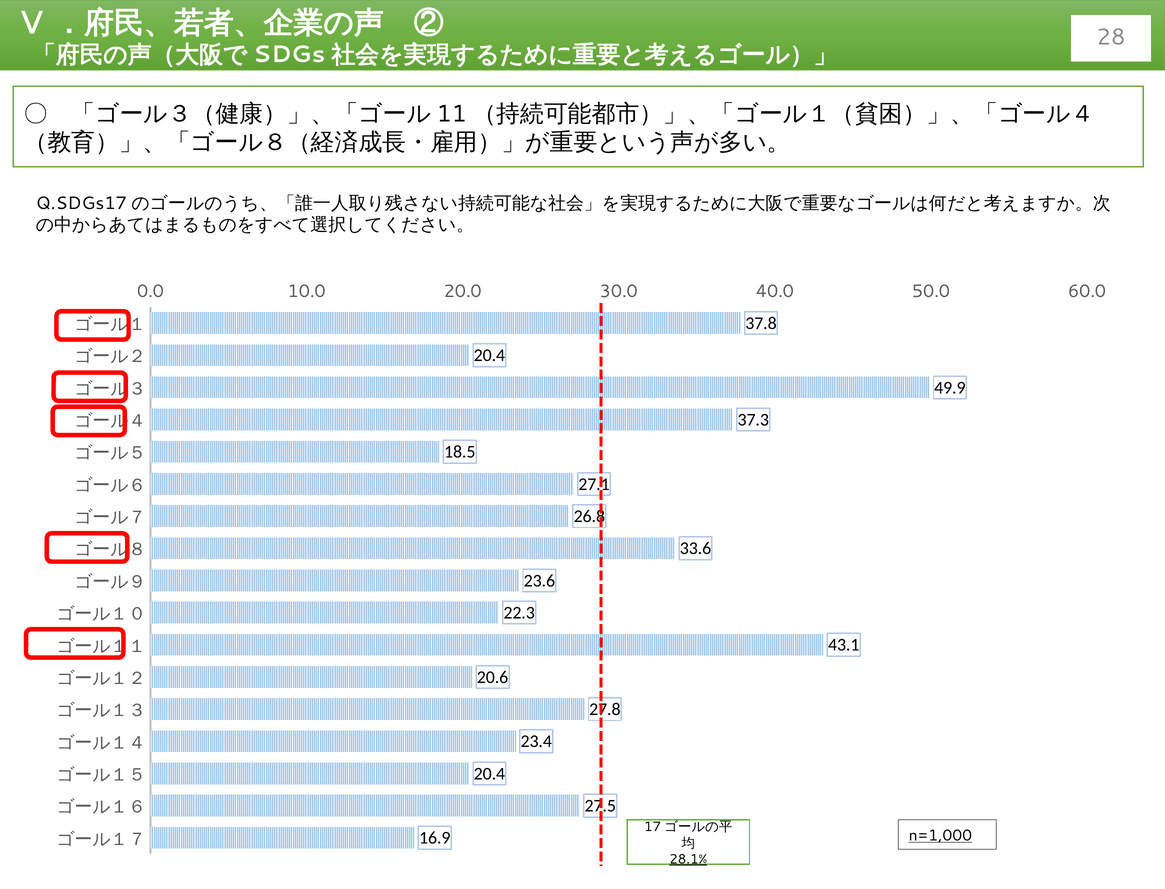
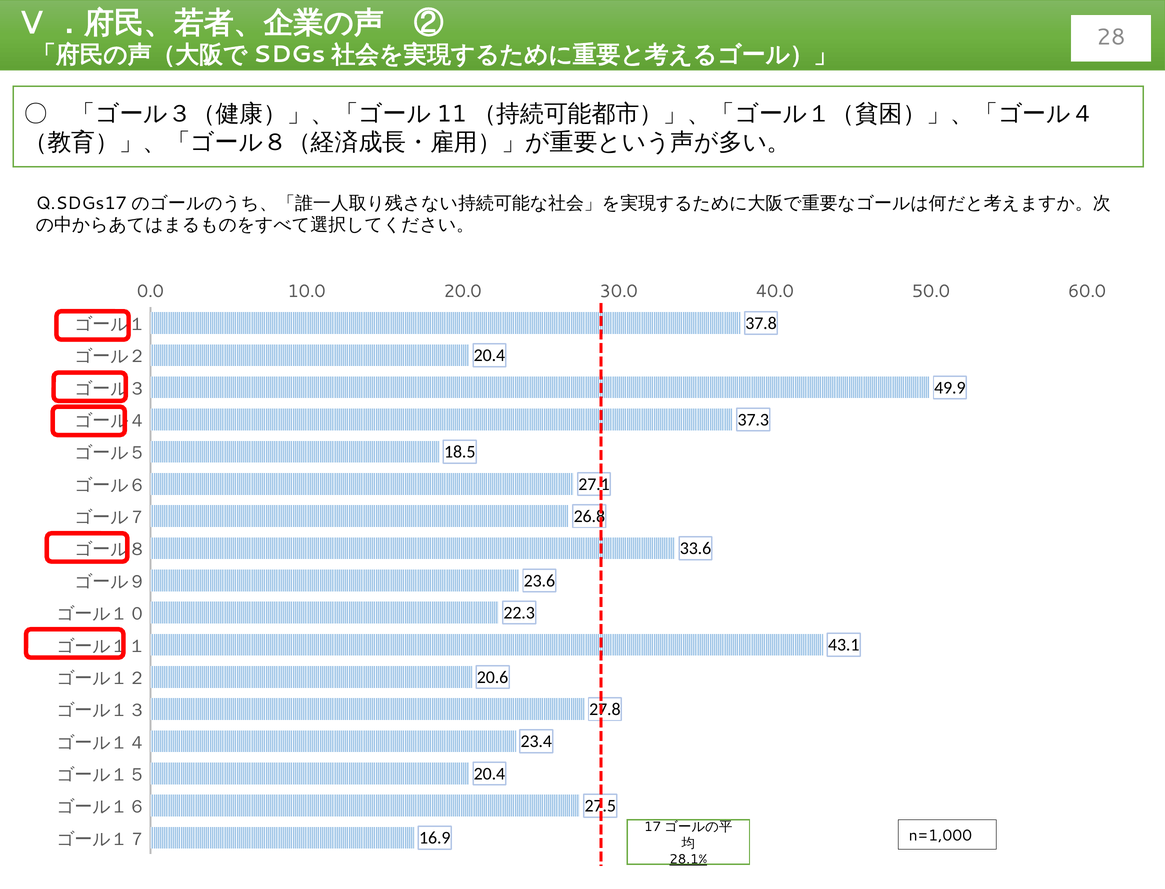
n=1,000 underline: present -> none (940, 836)
